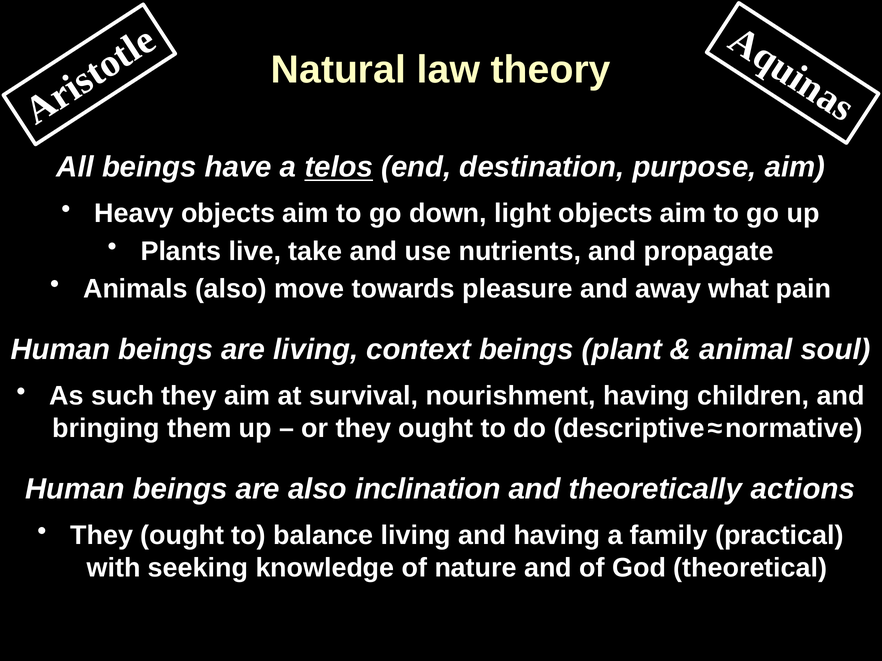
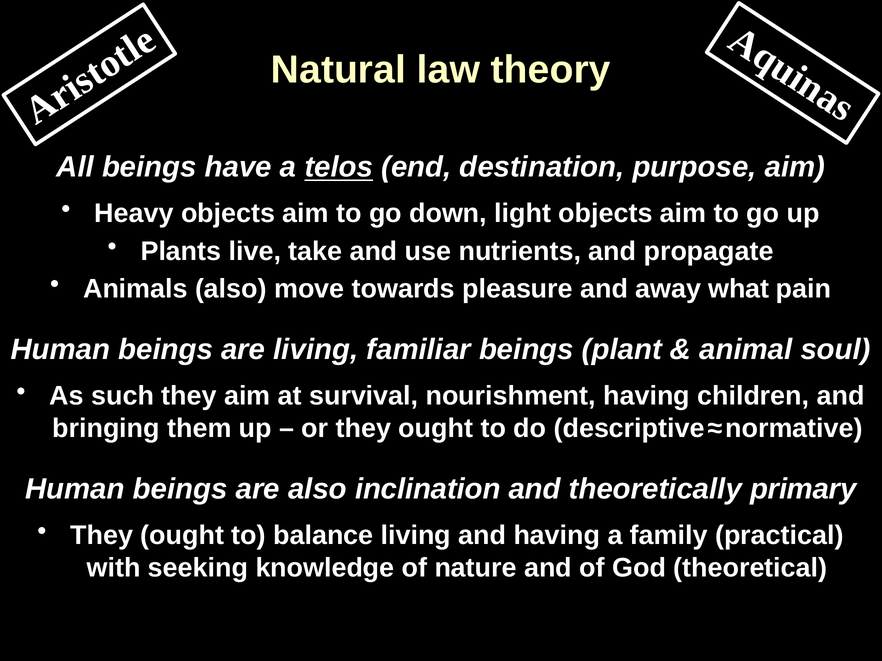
context: context -> familiar (419, 350)
actions: actions -> primary (803, 490)
